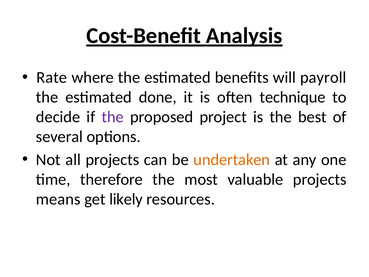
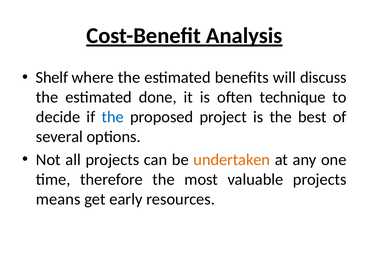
Rate: Rate -> Shelf (52, 77)
payroll: payroll -> discuss (323, 77)
the colour: purple -> blue (113, 117)
likely: likely -> early (126, 199)
